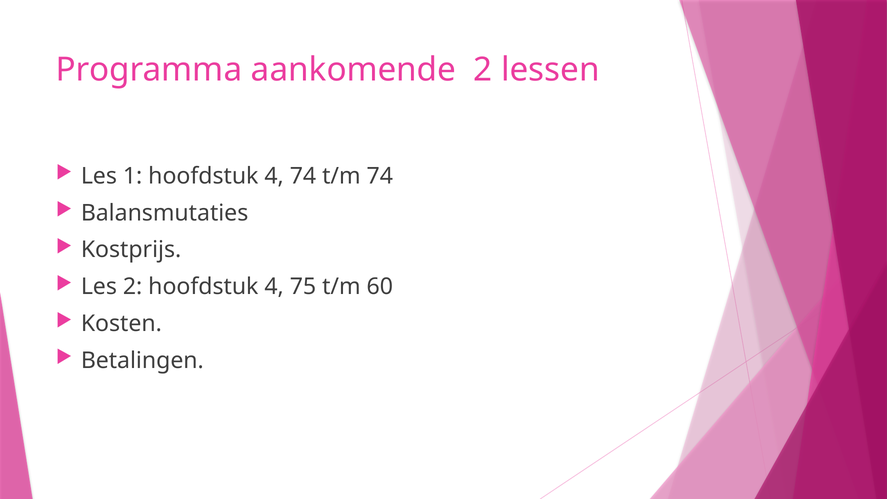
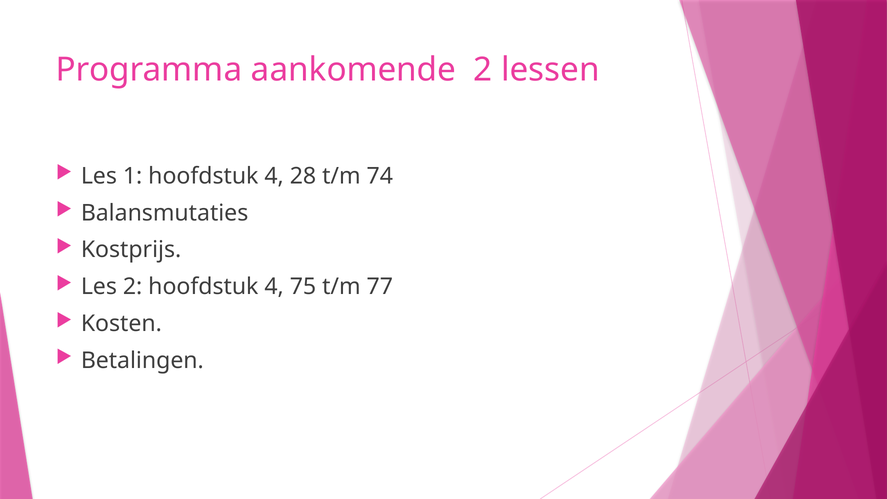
4 74: 74 -> 28 (303, 176)
60: 60 -> 77 (380, 287)
